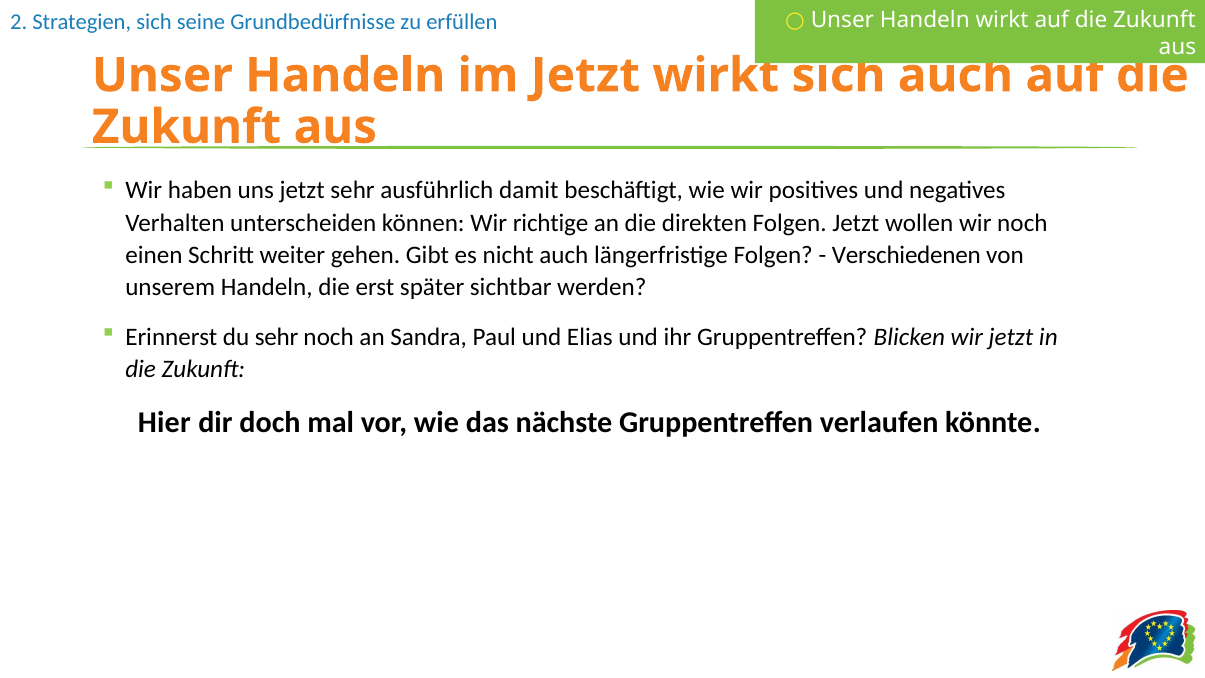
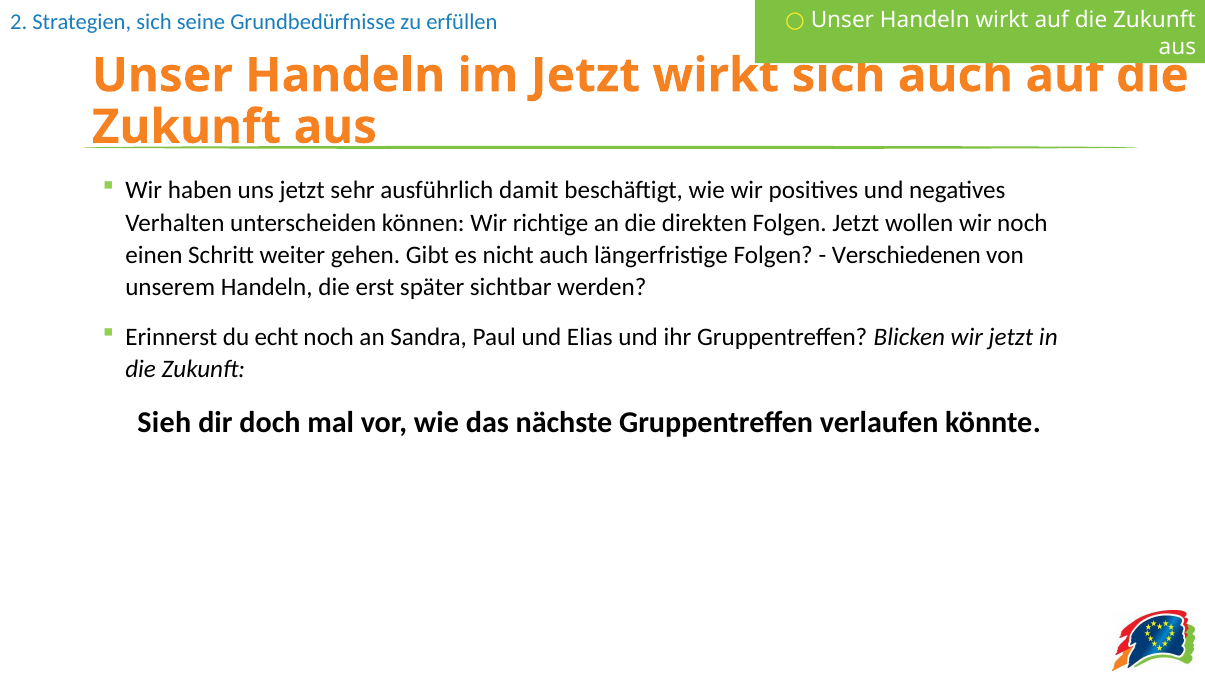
du sehr: sehr -> echt (277, 337)
Hier: Hier -> Sieh (164, 423)
